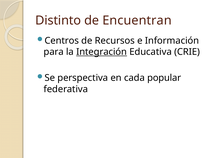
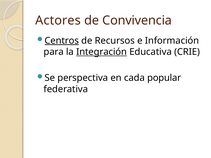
Distinto: Distinto -> Actores (58, 20)
Encuentran: Encuentran -> Convivencia (137, 20)
Centros underline: none -> present (62, 41)
